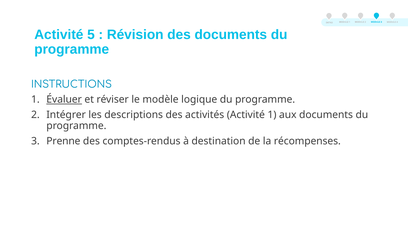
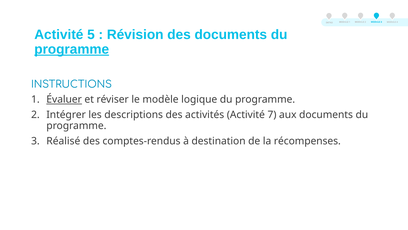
programme underline: none -> present (72, 49)
Activité 1: 1 -> 7 (272, 115)
Prenne: Prenne -> Réalisé (63, 141)
